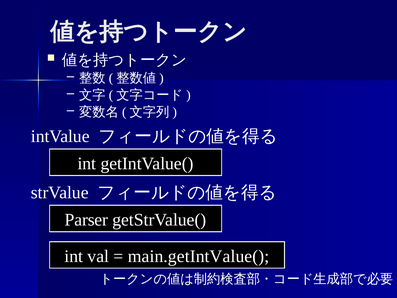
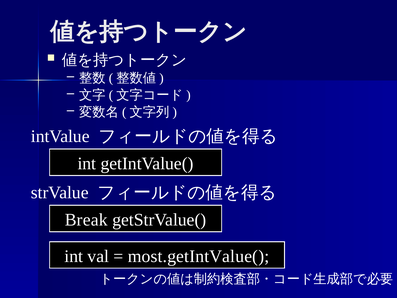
Parser: Parser -> Break (86, 220)
main.getIntValue(: main.getIntValue( -> most.getIntValue( (198, 256)
